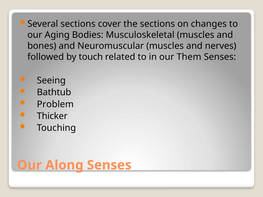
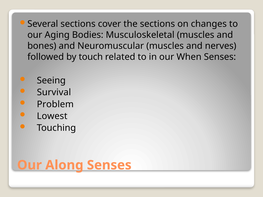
Them: Them -> When (189, 57)
Bathtub: Bathtub -> Survival (54, 92)
Thicker: Thicker -> Lowest (52, 116)
